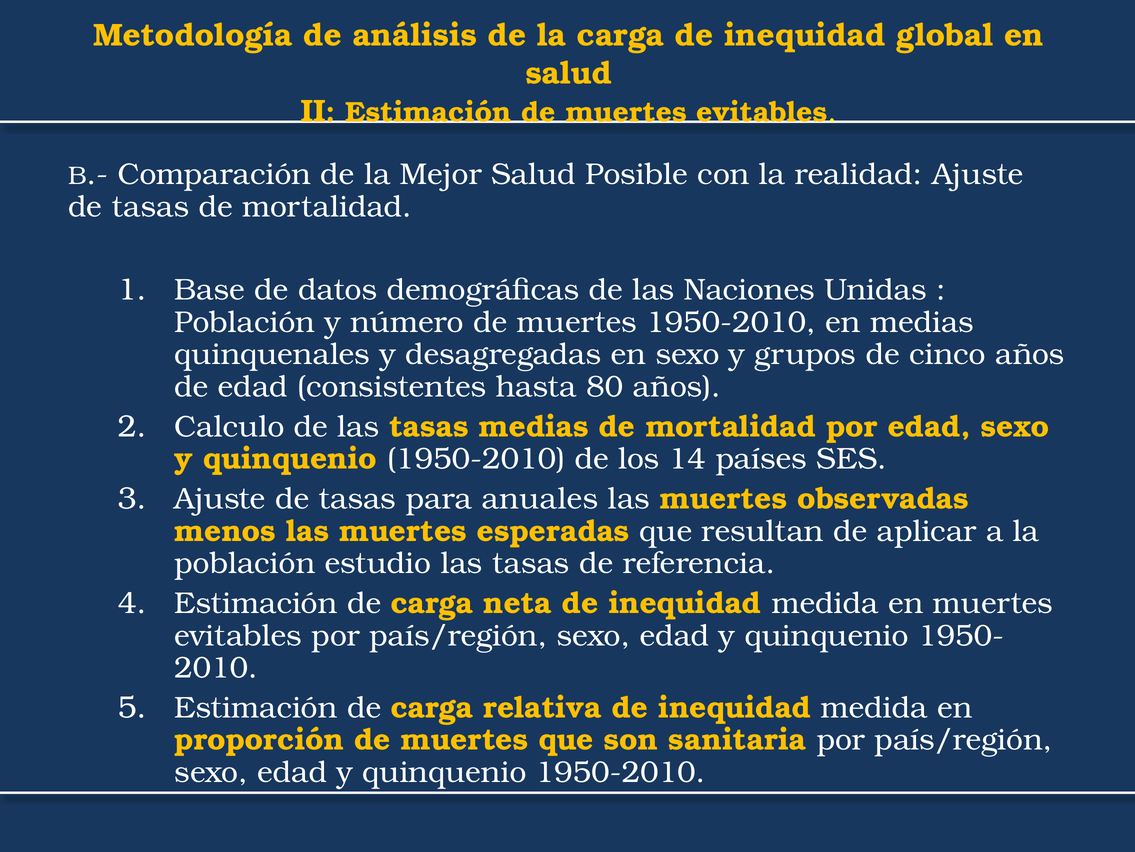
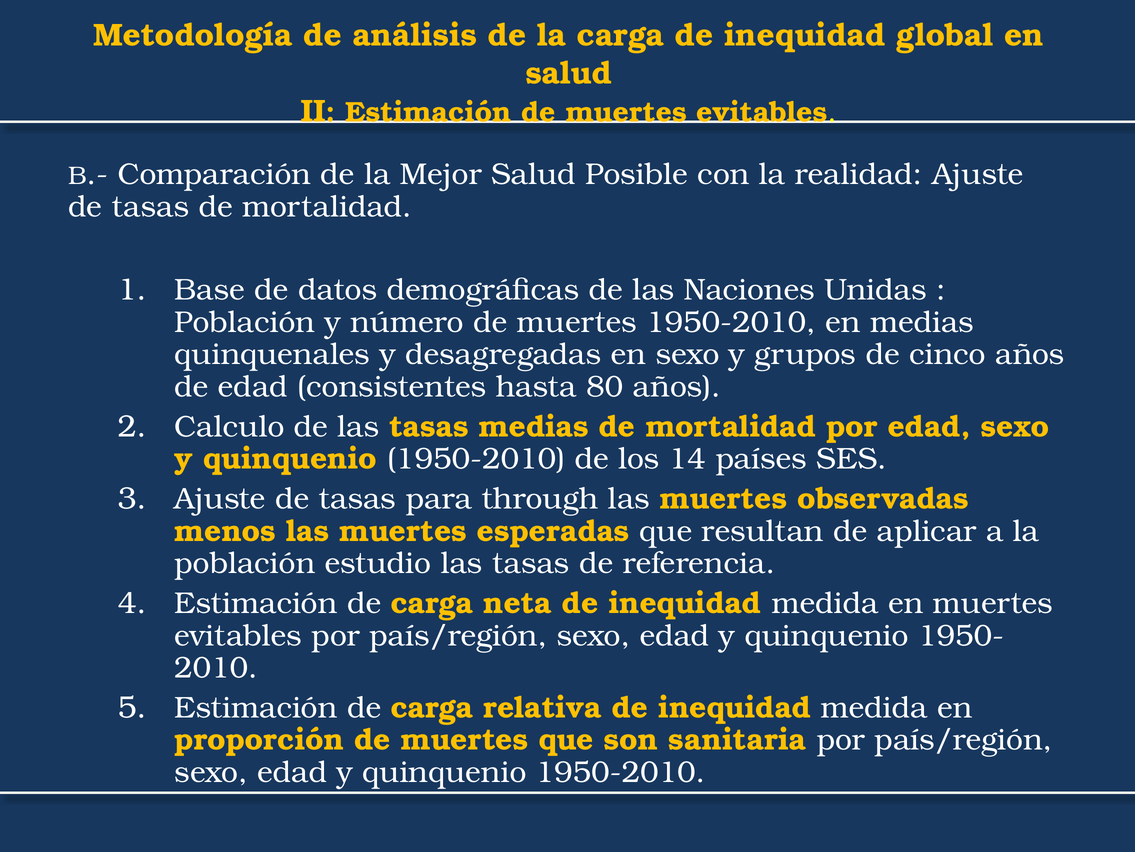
anuales: anuales -> through (540, 498)
